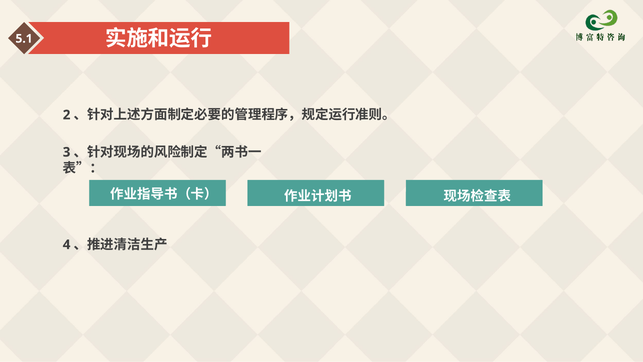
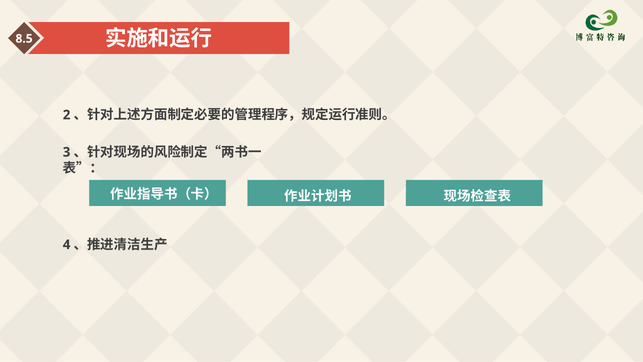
5.1: 5.1 -> 8.5 (24, 39)
